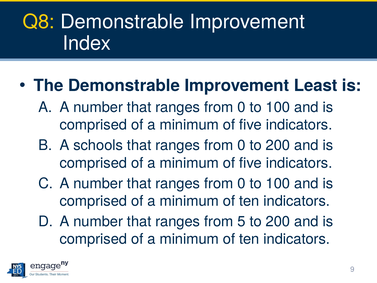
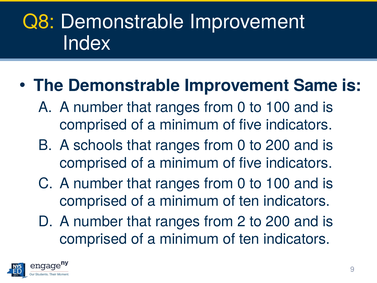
Least: Least -> Same (316, 86)
5: 5 -> 2 (241, 221)
